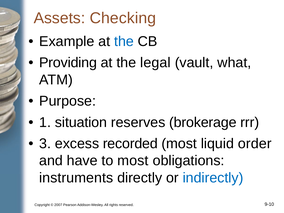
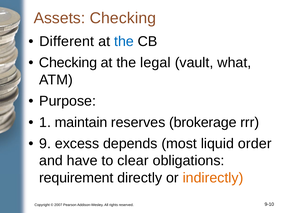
Example: Example -> Different (67, 41)
Providing: Providing -> Checking (68, 63)
situation: situation -> maintain (81, 122)
3: 3 -> 9 (45, 144)
recorded: recorded -> depends (130, 144)
to most: most -> clear (133, 161)
instruments: instruments -> requirement (76, 178)
indirectly colour: blue -> orange (213, 178)
